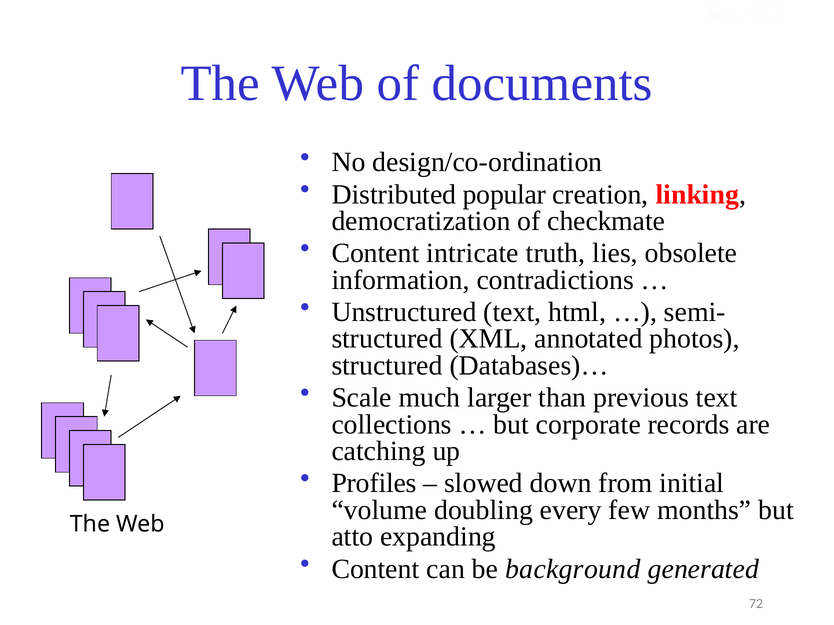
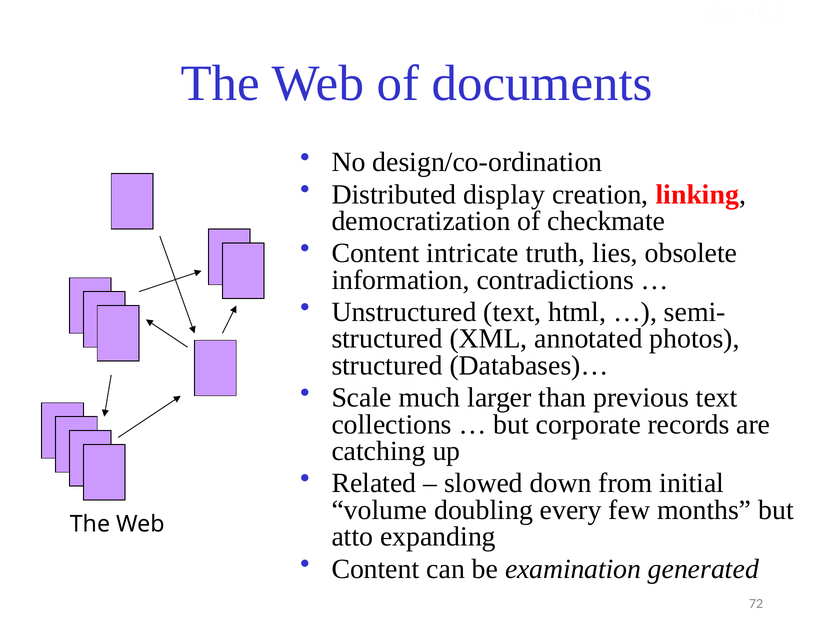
popular: popular -> display (504, 195)
Profiles: Profiles -> Related (374, 484)
background: background -> examination (573, 569)
